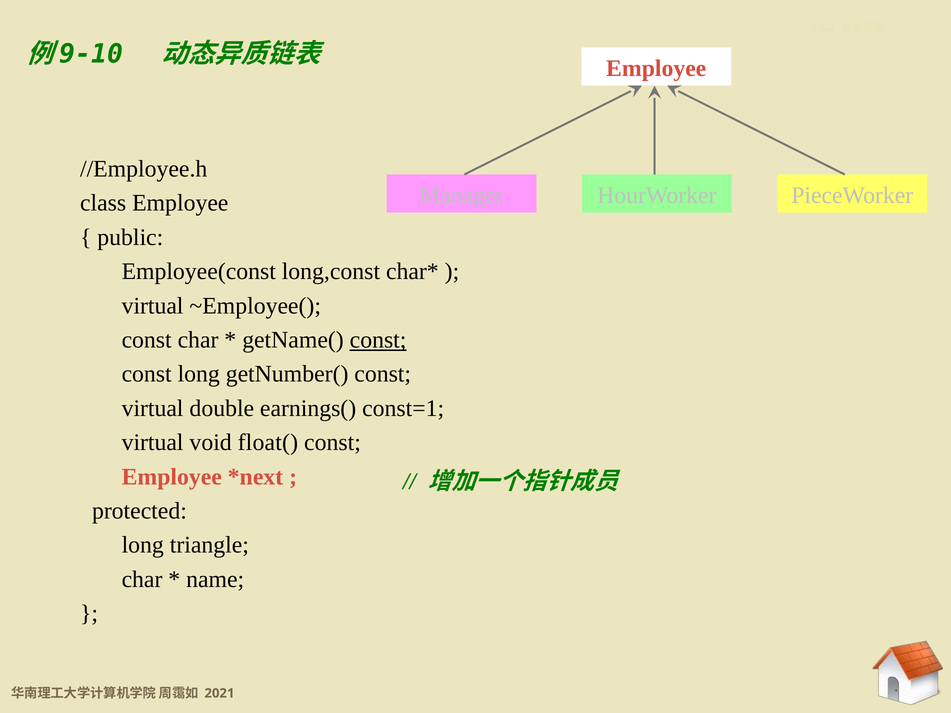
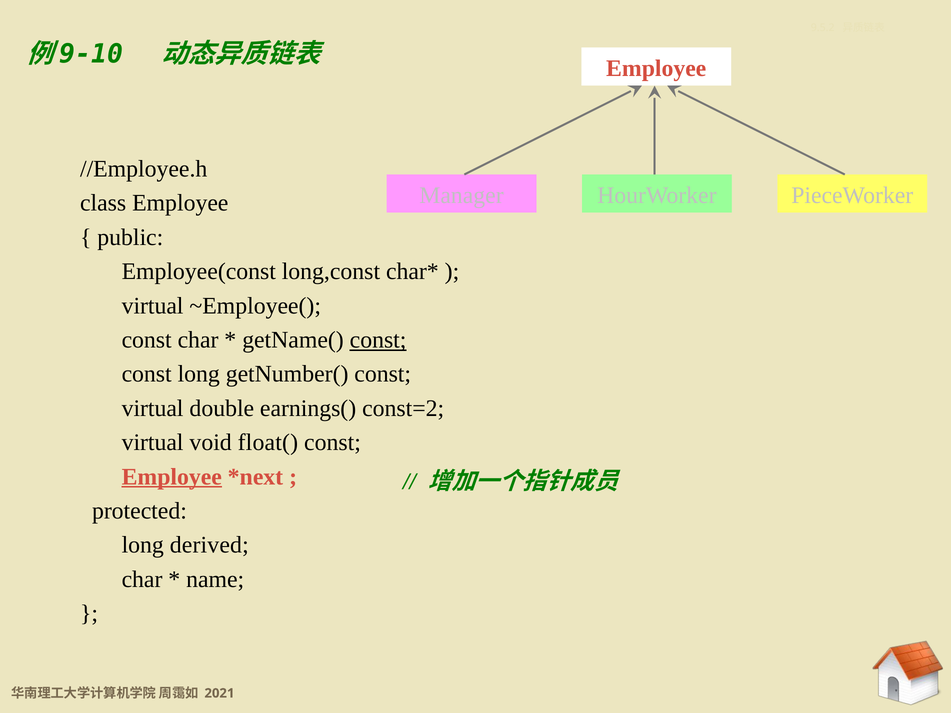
const=1: const=1 -> const=2 (403, 408)
Employee underline: none -> present (172, 477)
triangle: triangle -> derived (209, 545)
